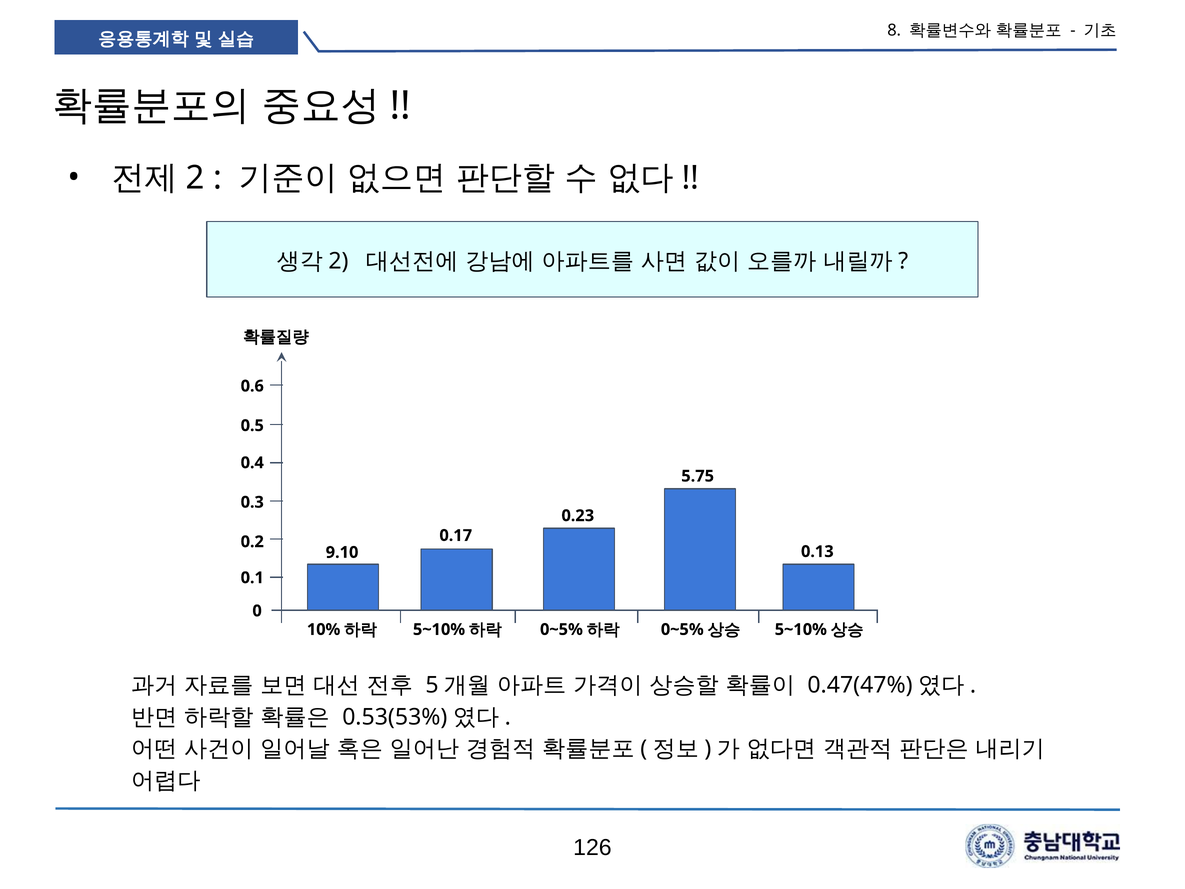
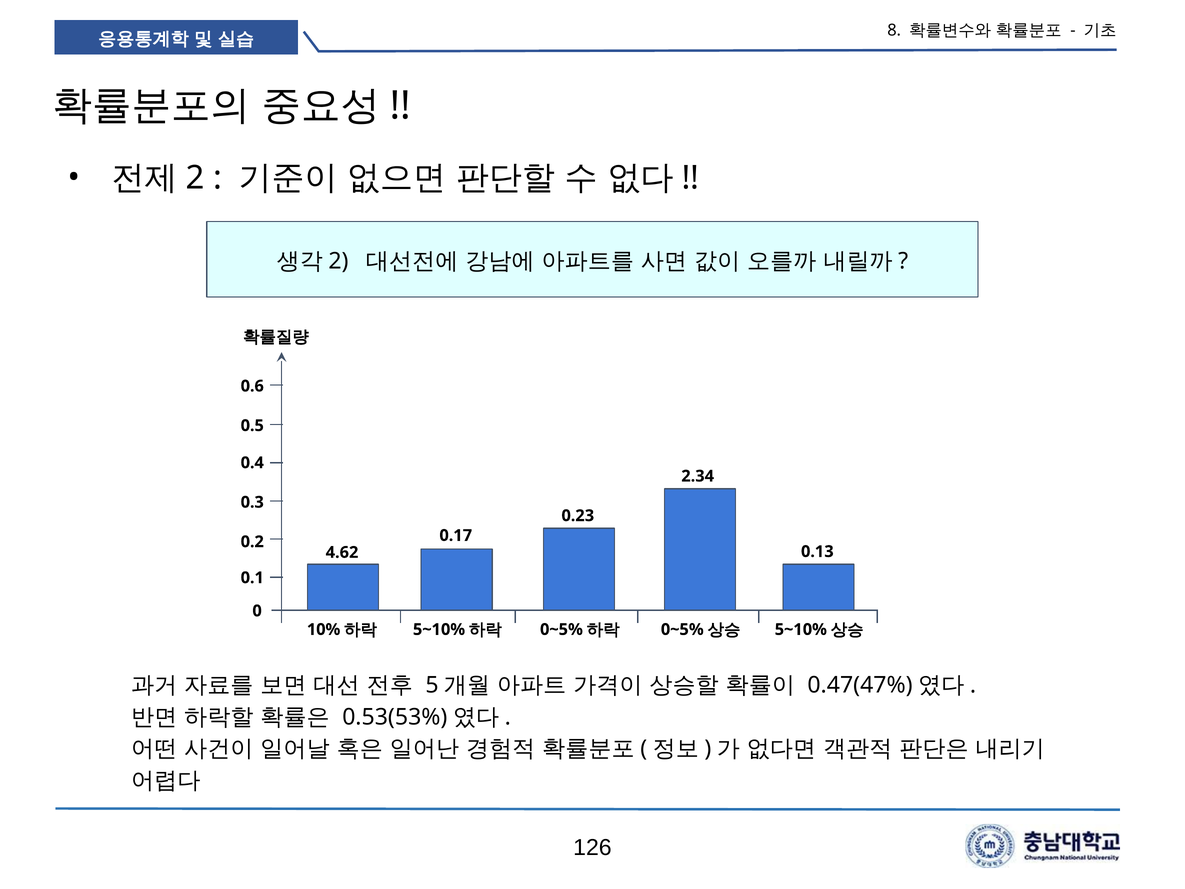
5.75: 5.75 -> 2.34 (698, 476)
9.10: 9.10 -> 4.62 (342, 552)
